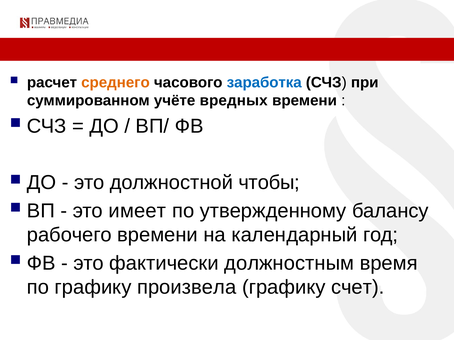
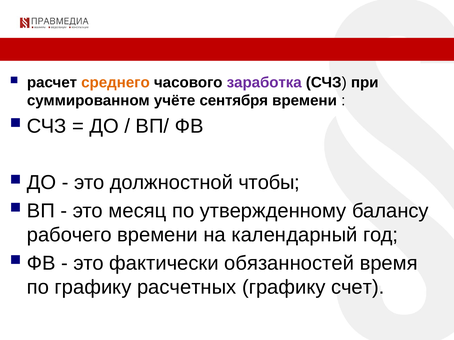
заработка colour: blue -> purple (264, 83)
вредных: вредных -> сентября (234, 101)
имеет: имеет -> месяц (137, 211)
должностным: должностным -> обязанностей (289, 264)
произвела: произвела -> расчетных (187, 288)
